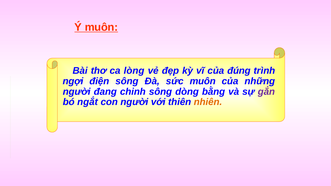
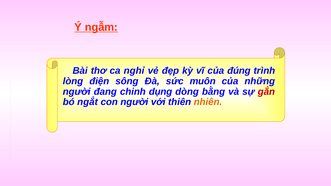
Ý muôn: muôn -> ngẫm (101, 27)
lòng: lòng -> nghỉ (134, 71)
ngợi: ngợi -> lòng (73, 81)
chinh sông: sông -> dụng (161, 92)
gắn colour: purple -> red (266, 92)
